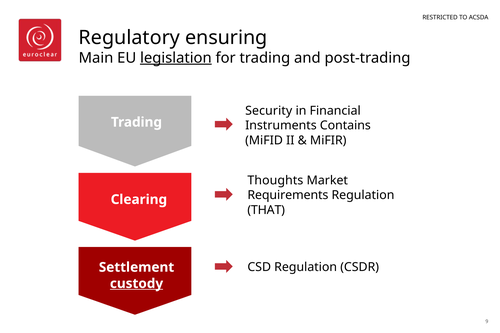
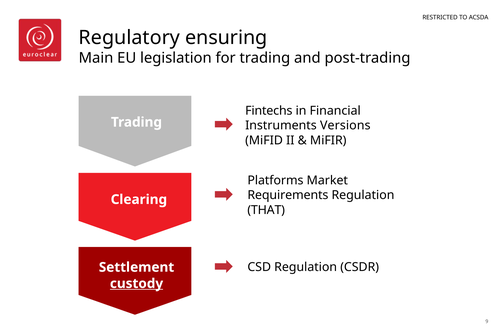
legislation underline: present -> none (176, 58)
Security: Security -> Fintechs (269, 111)
Contains: Contains -> Versions (345, 126)
Thoughts: Thoughts -> Platforms (275, 181)
